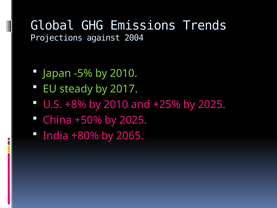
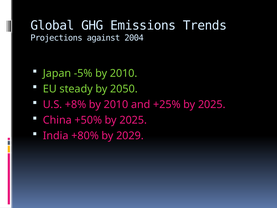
2017: 2017 -> 2050 (124, 89)
2065: 2065 -> 2029 (130, 136)
